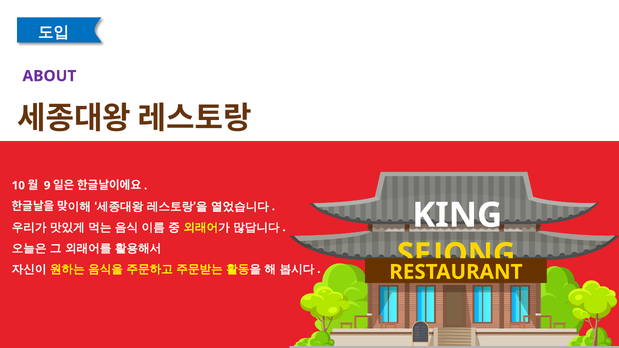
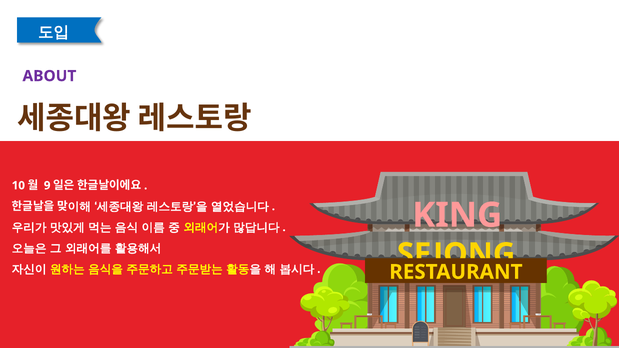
KING colour: white -> pink (457, 215)
